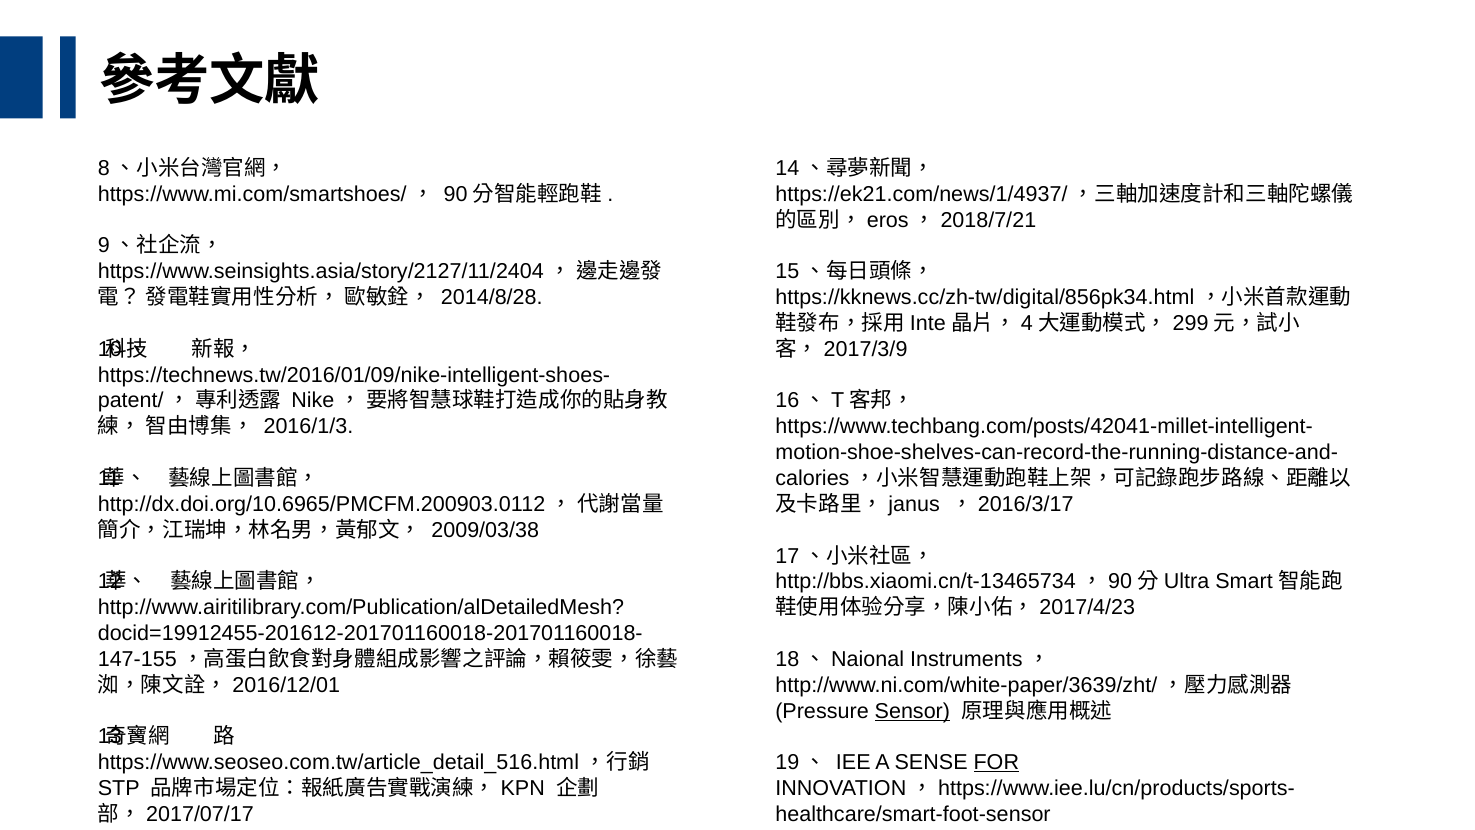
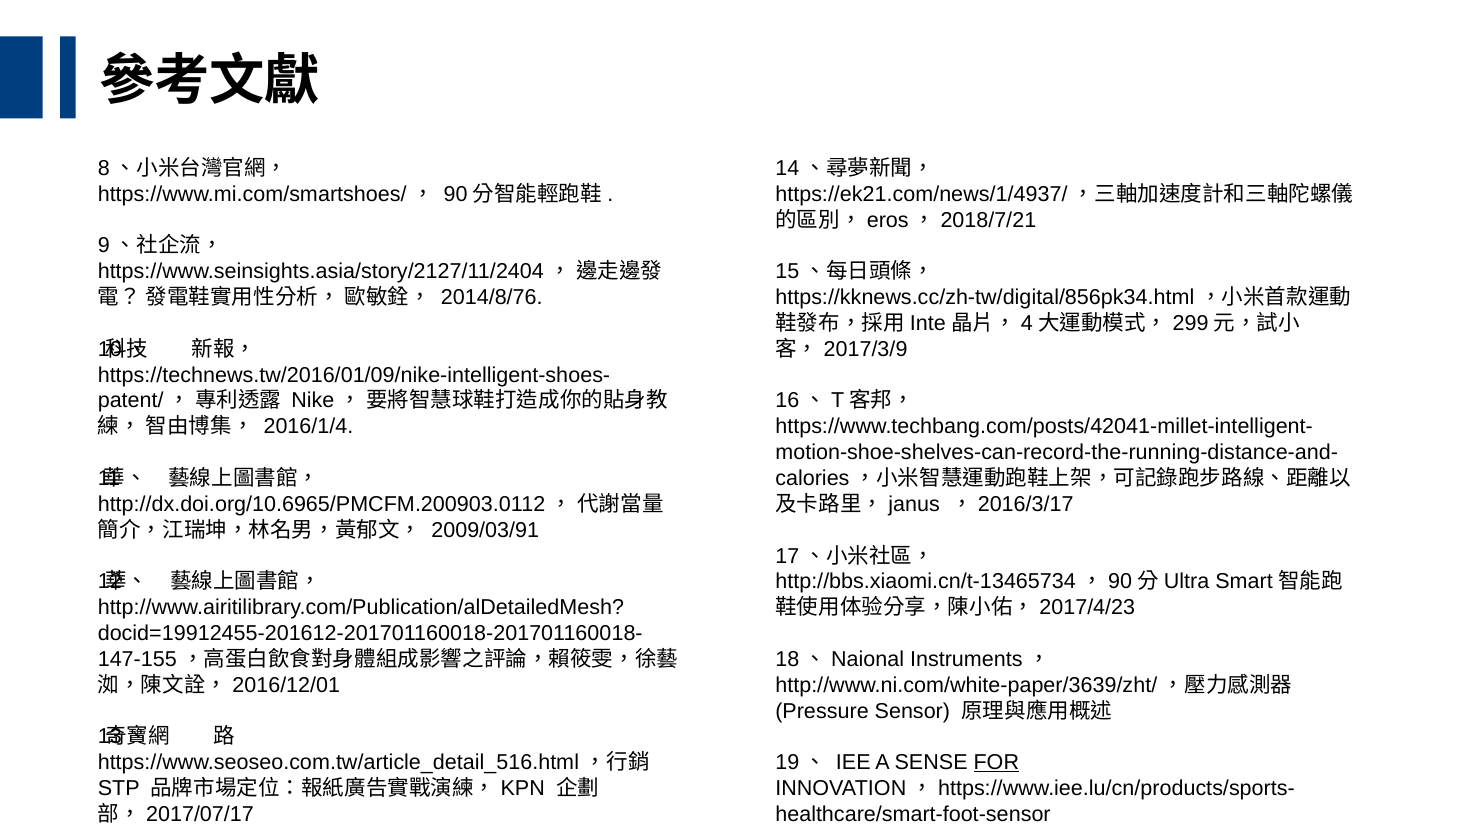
2014/8/28: 2014/8/28 -> 2014/8/76 (492, 297)
2016/1/3: 2016/1/3 -> 2016/1/4 (308, 427)
2009/03/38: 2009/03/38 -> 2009/03/91 (485, 530)
Sensor underline: present -> none (912, 711)
